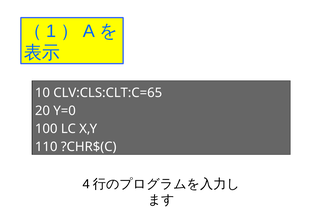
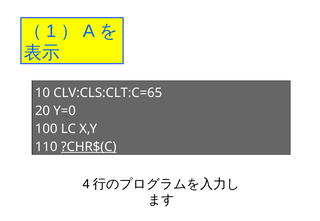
?CHR$(C underline: none -> present (89, 147)
